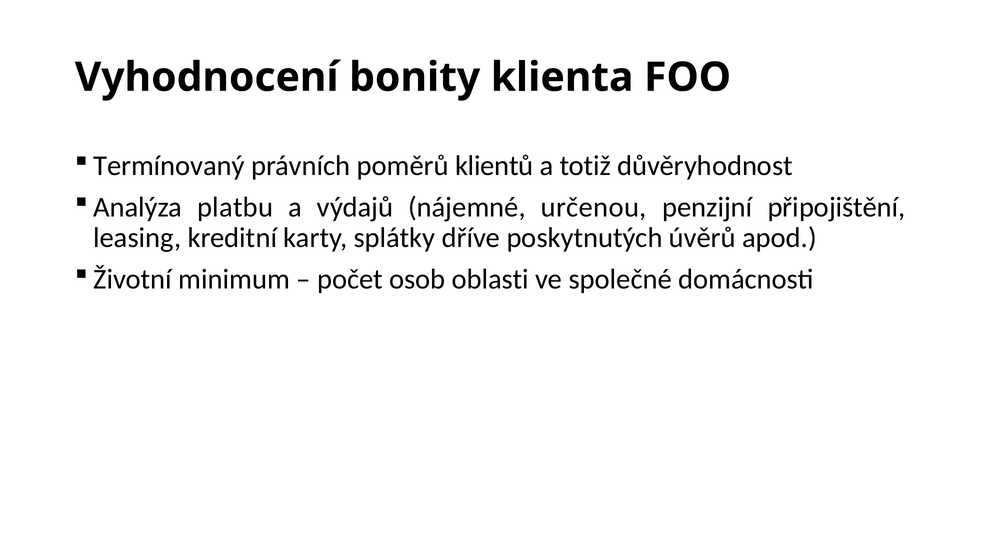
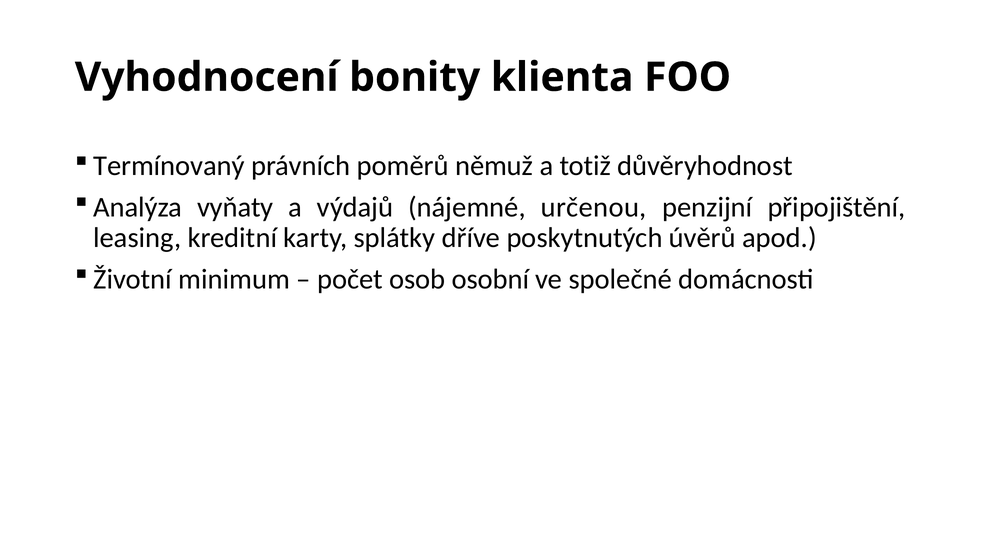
klientů: klientů -> němuž (494, 166)
platbu: platbu -> vyňaty (235, 207)
oblasti: oblasti -> osobní (490, 279)
